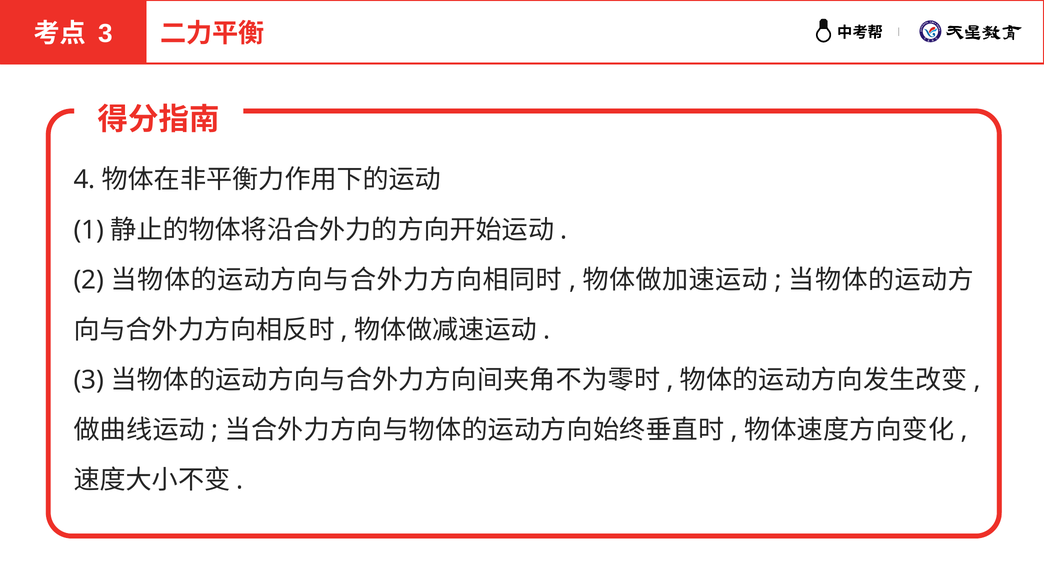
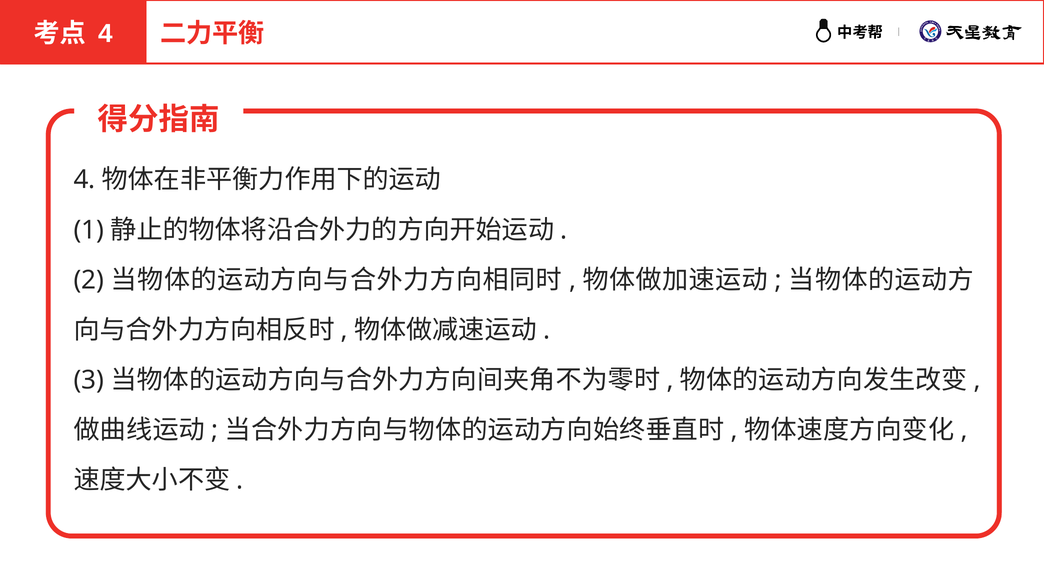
3: 3 -> 4 (105, 34)
